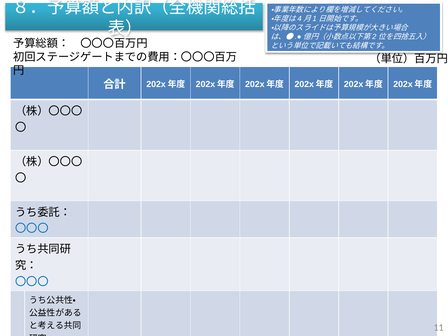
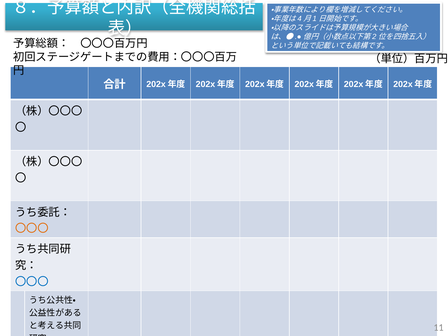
〇〇〇 colour: blue -> orange (32, 229)
